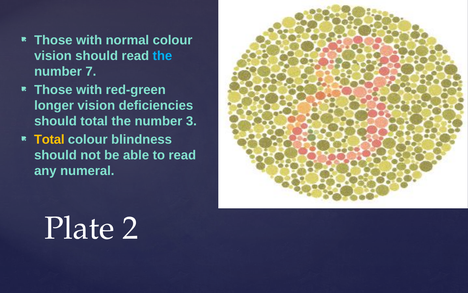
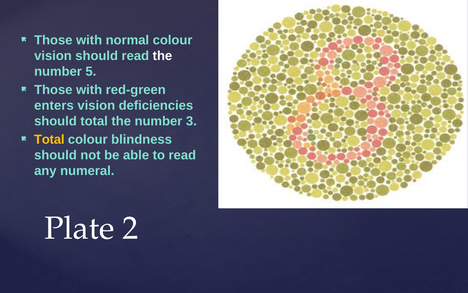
the colour: light blue -> white (162, 56)
7: 7 -> 5 (91, 72)
longer: longer -> enters (54, 105)
